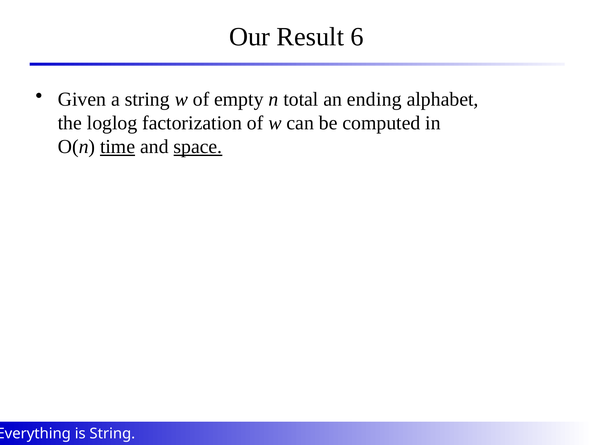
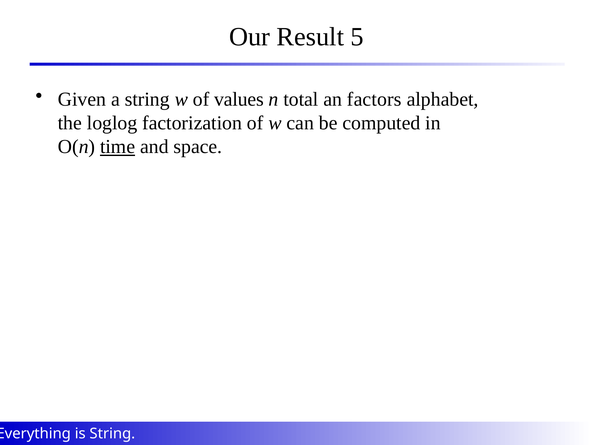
6: 6 -> 5 (357, 37)
empty: empty -> values (239, 99)
ending: ending -> factors (374, 99)
space underline: present -> none (198, 147)
